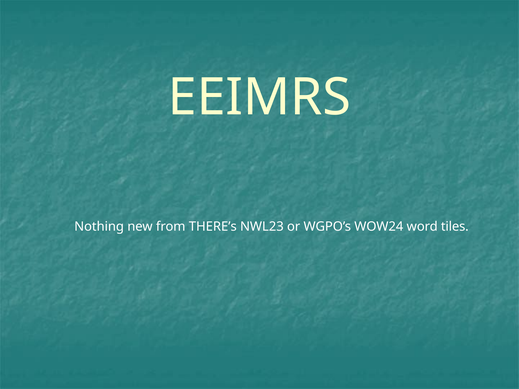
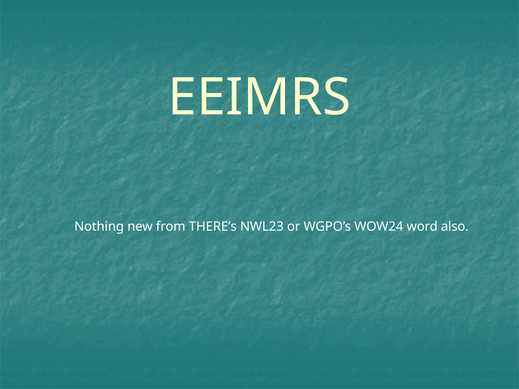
tiles: tiles -> also (455, 227)
